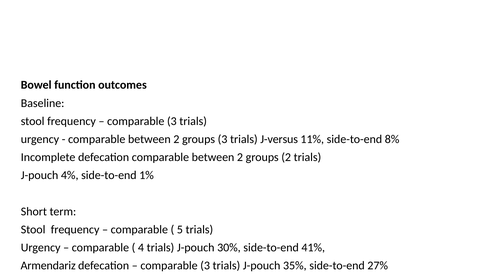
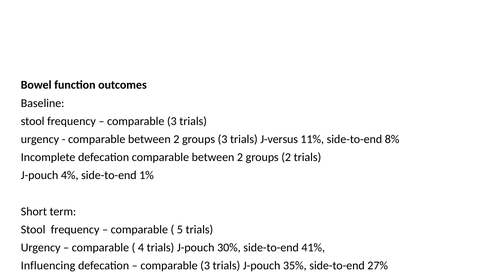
Armendariz: Armendariz -> Influencing (48, 265)
